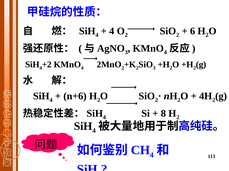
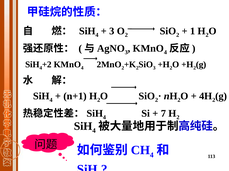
4: 4 -> 3 (112, 31)
6: 6 -> 1 (193, 31)
n+6: n+6 -> n+1 (75, 96)
8: 8 -> 7 (163, 114)
